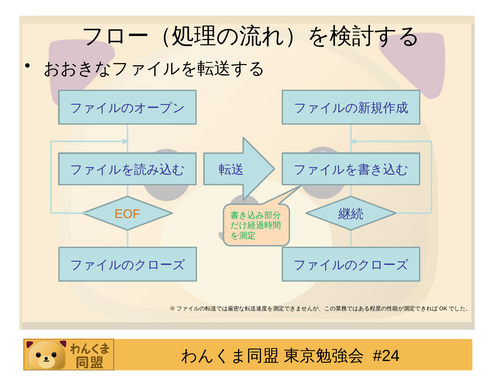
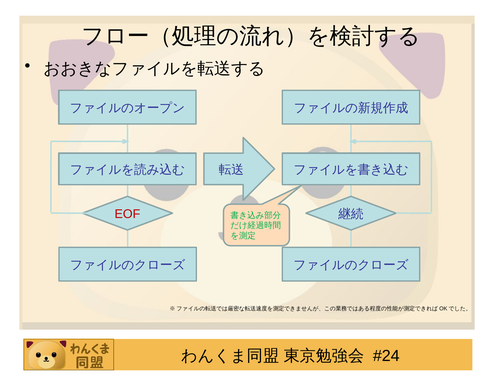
EOF colour: orange -> red (127, 214)
